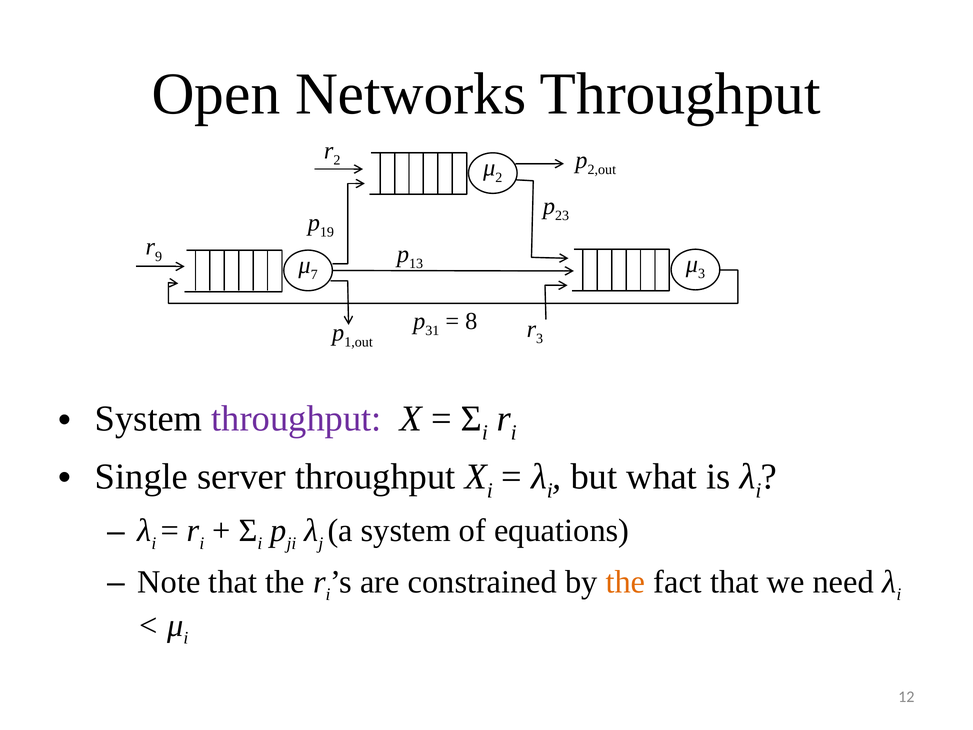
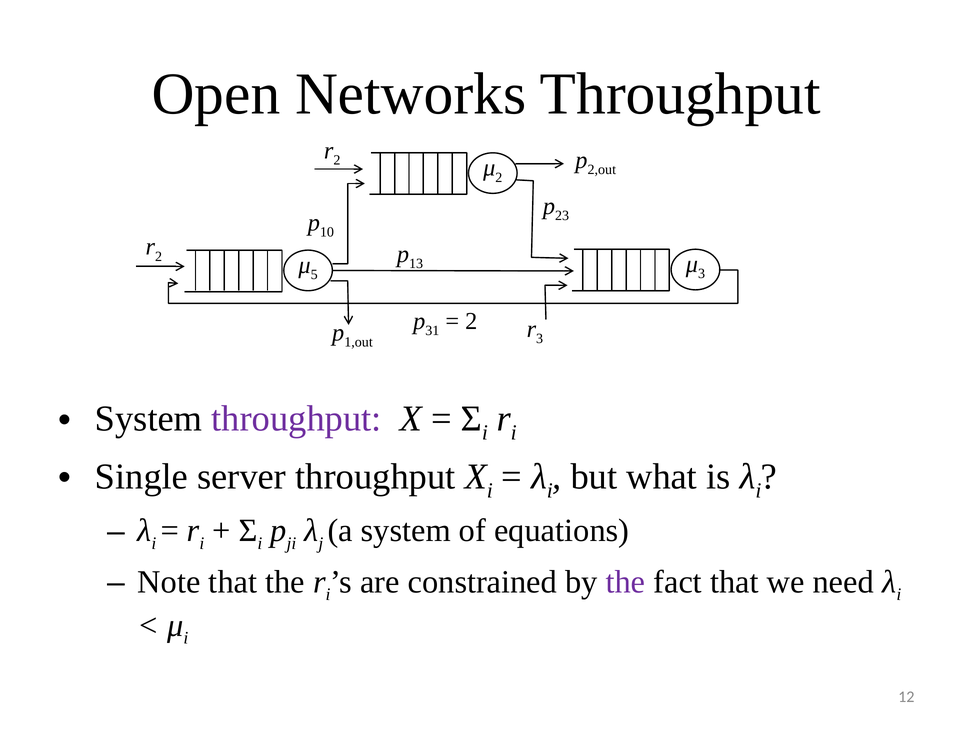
19: 19 -> 10 (327, 232)
9: 9 -> 2 (159, 256)
7: 7 -> 5 (314, 275)
8: 8 -> 2 (471, 321)
the colour: orange -> purple (625, 582)
